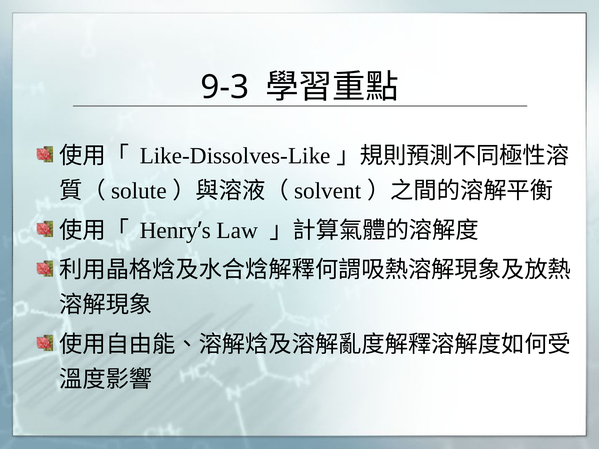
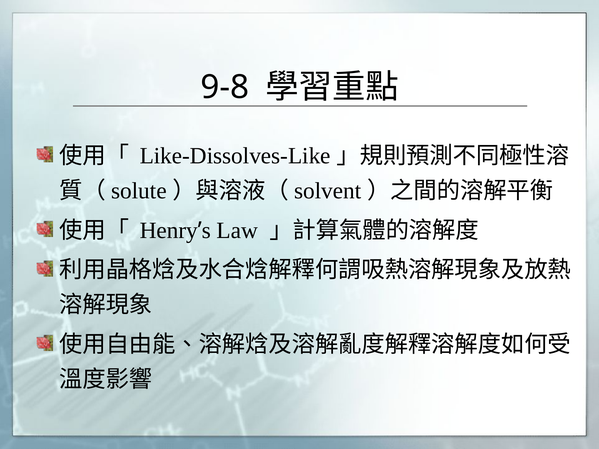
9-3: 9-3 -> 9-8 (225, 87)
